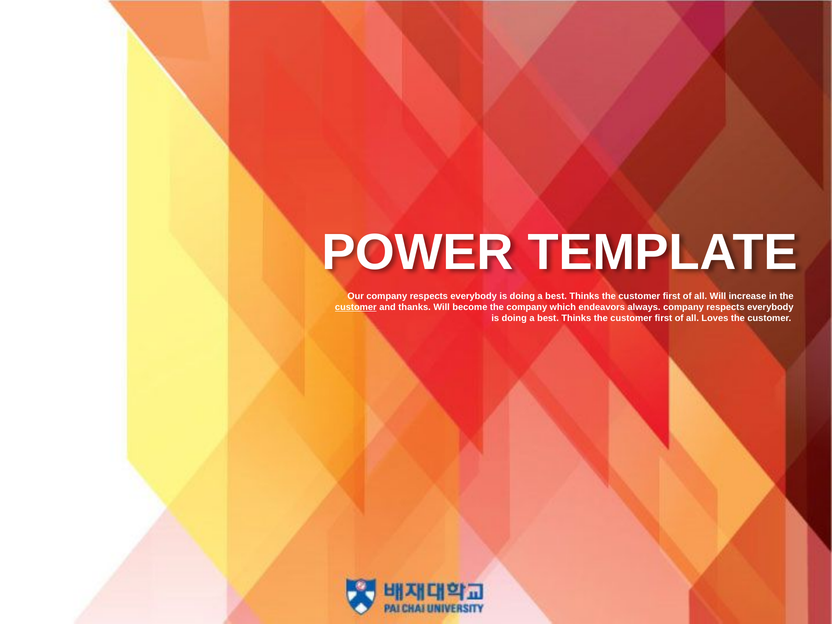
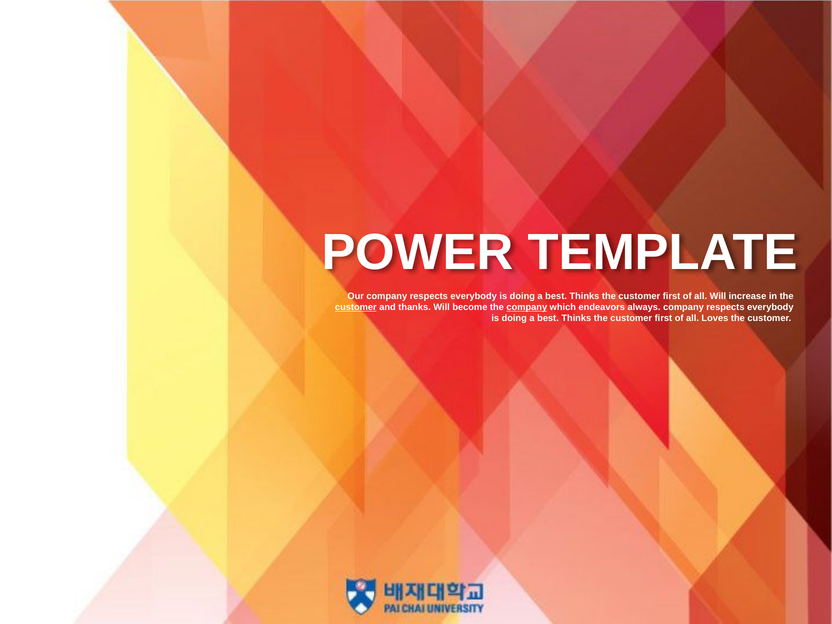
company underline: none -> present (527, 307)
